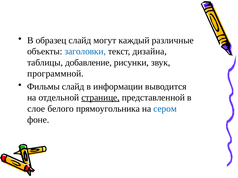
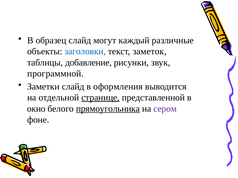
дизайна: дизайна -> заметок (150, 52)
Фильмы: Фильмы -> Заметки (43, 87)
информации: информации -> оформления (118, 87)
слое: слое -> окно (36, 109)
прямоугольника underline: none -> present (108, 109)
сером colour: blue -> purple (165, 109)
